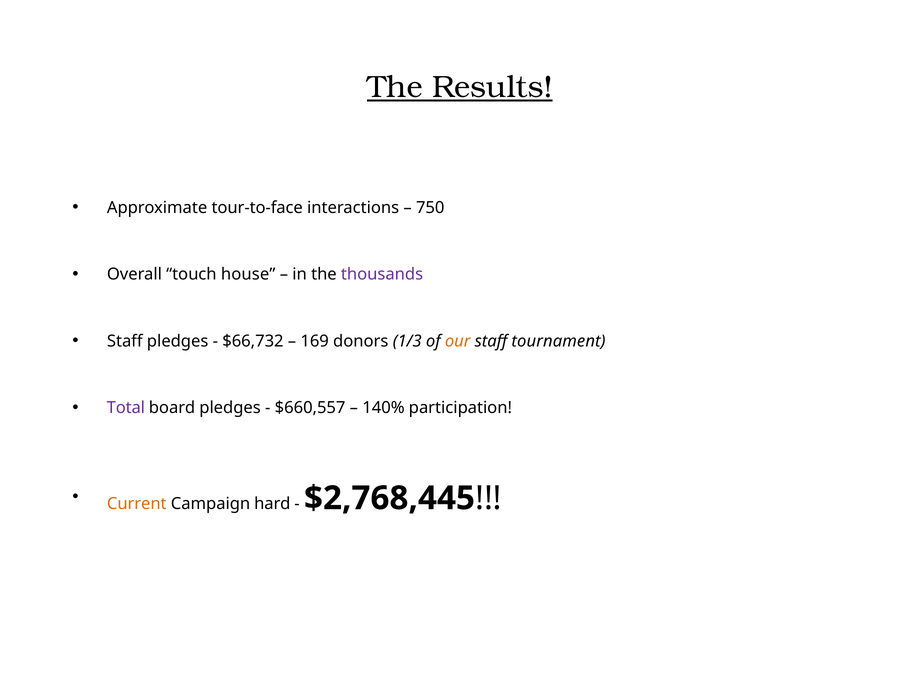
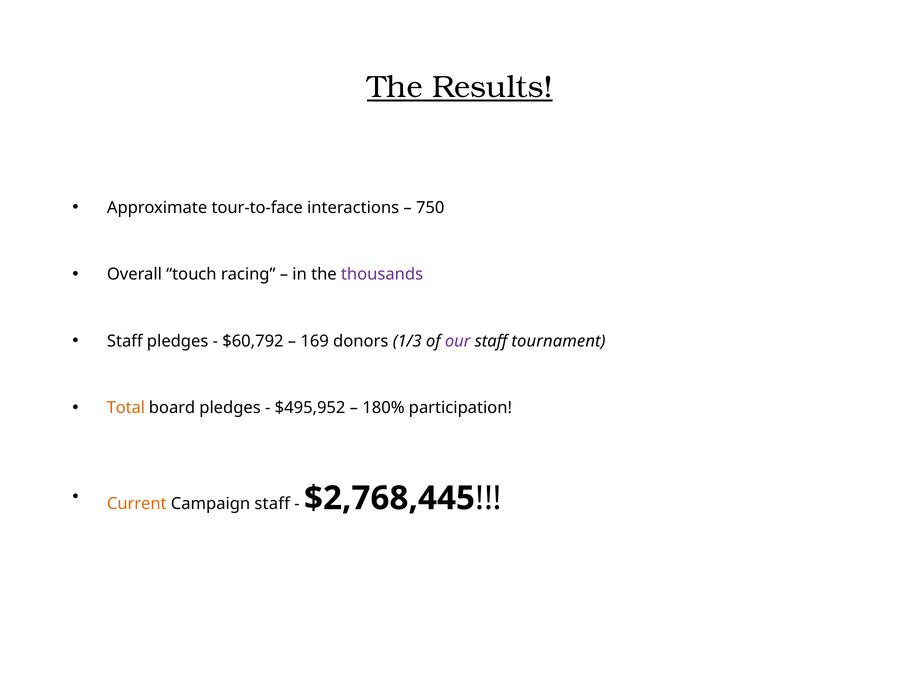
house: house -> racing (248, 274)
$66,732: $66,732 -> $60,792 (253, 341)
our colour: orange -> purple (458, 341)
Total colour: purple -> orange (126, 408)
$660,557: $660,557 -> $495,952 (310, 408)
140%: 140% -> 180% (383, 408)
Campaign hard: hard -> staff (272, 504)
